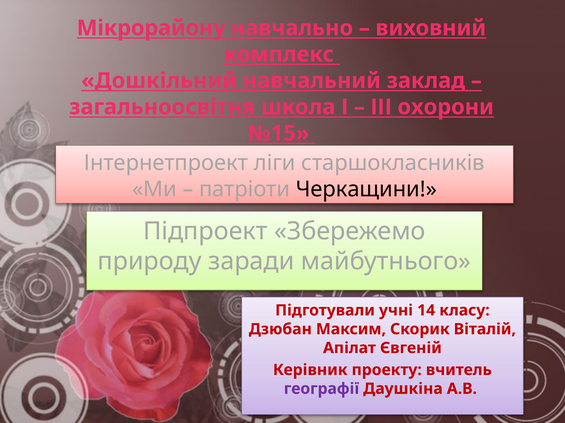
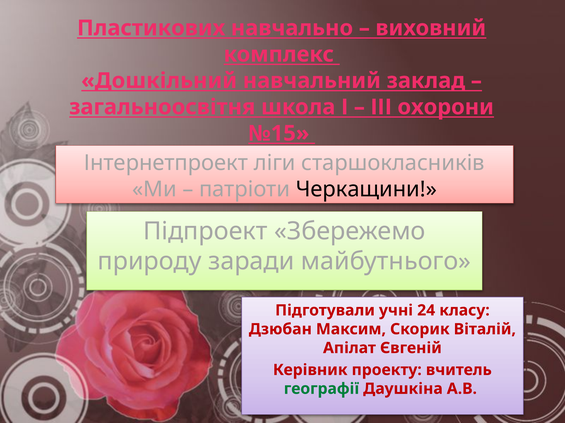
Мікрорайону: Мікрорайону -> Пластикових (151, 28)
14: 14 -> 24 (426, 311)
географії colour: purple -> green (321, 389)
